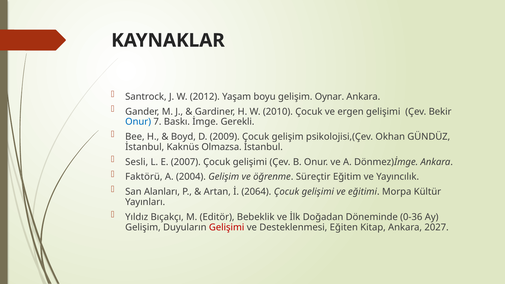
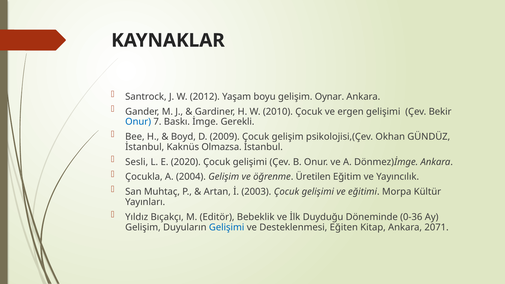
2007: 2007 -> 2020 (186, 162)
Faktörü: Faktörü -> Çocukla (144, 177)
Süreçtir: Süreçtir -> Üretilen (313, 177)
Alanları: Alanları -> Muhtaç (162, 192)
2064: 2064 -> 2003 (256, 192)
Doğadan: Doğadan -> Duyduğu (323, 217)
Gelişimi colour: red -> blue (227, 227)
2027: 2027 -> 2071 (437, 227)
